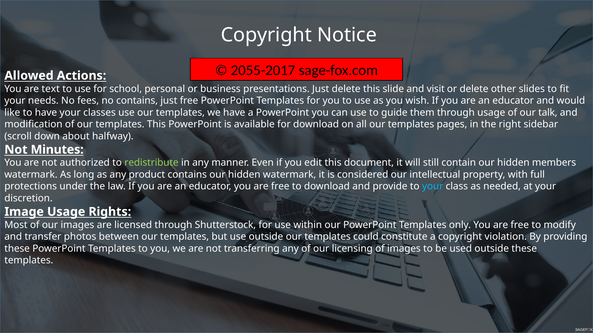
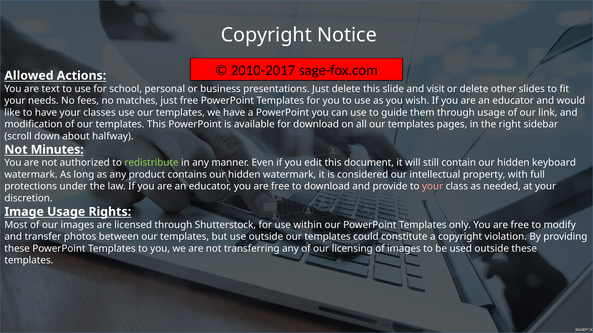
2055-2017: 2055-2017 -> 2010-2017 (263, 70)
no contains: contains -> matches (137, 101)
talk: talk -> link (548, 113)
members: members -> keyboard (554, 163)
your colour: light blue -> pink (433, 187)
